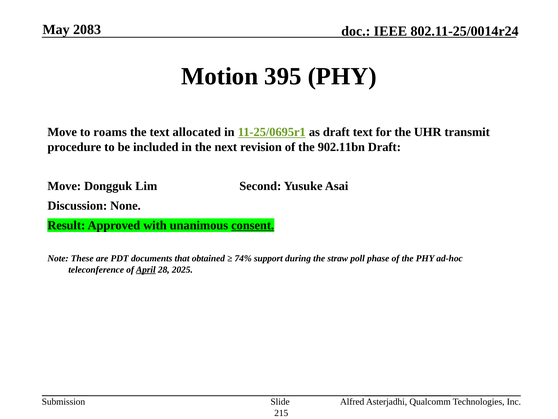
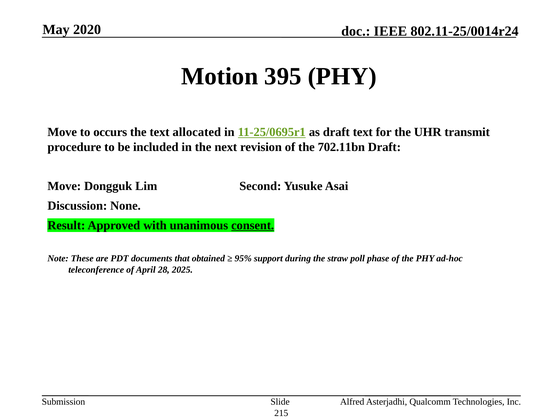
2083: 2083 -> 2020 (87, 30)
roams: roams -> occurs (110, 132)
902.11bn: 902.11bn -> 702.11bn (341, 147)
74%: 74% -> 95% (243, 258)
April underline: present -> none (146, 269)
